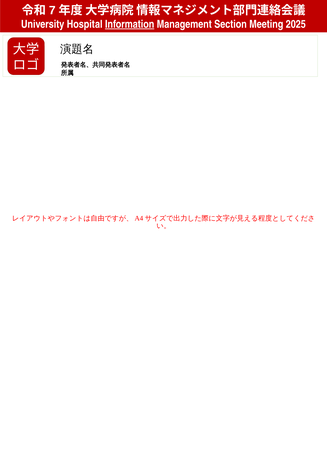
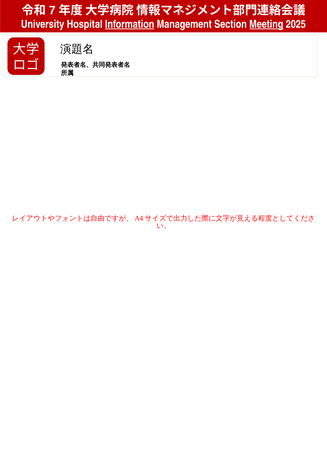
Meeting underline: none -> present (266, 24)
